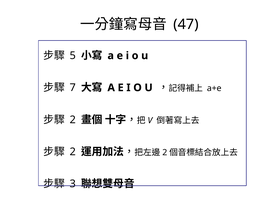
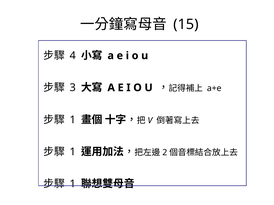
47: 47 -> 15 (186, 24)
5: 5 -> 4 (73, 56)
7: 7 -> 3 (73, 88)
2: 2 -> 1 (73, 120)
2: 2 -> 1 (73, 152)
3: 3 -> 1 (73, 184)
